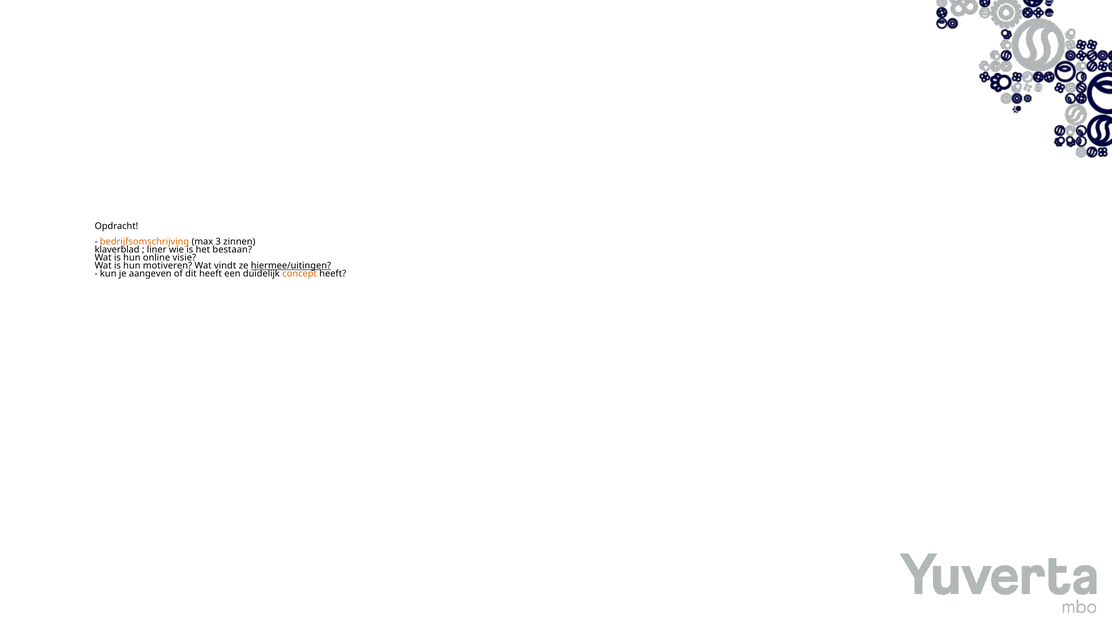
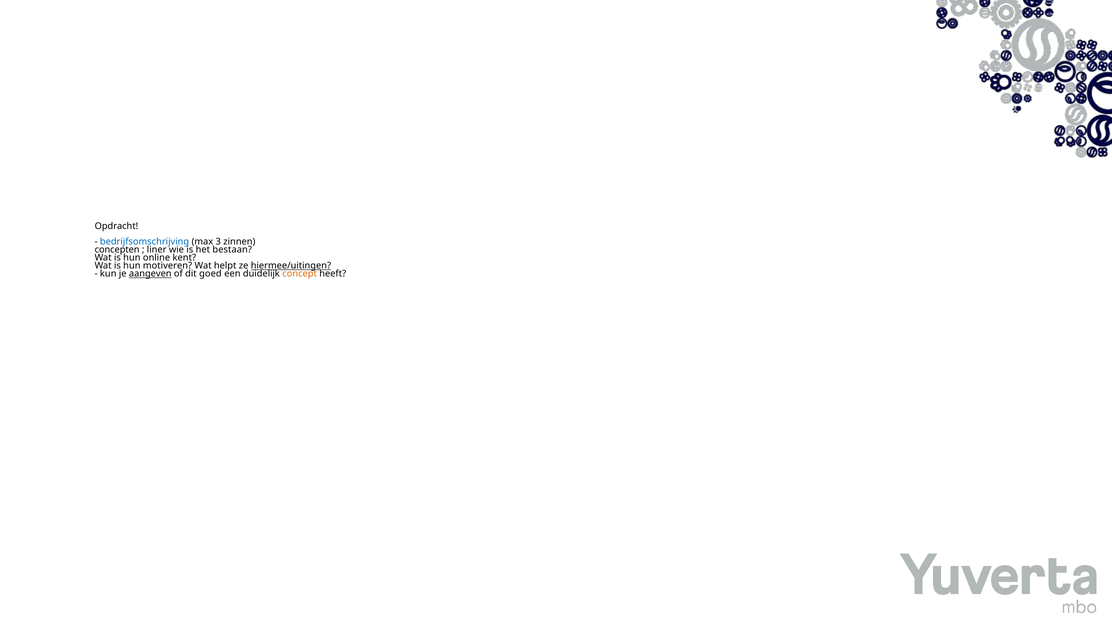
bedrijfsomschrijving colour: orange -> blue (145, 242)
klaverblad: klaverblad -> concepten (117, 250)
visie: visie -> kent (184, 258)
vindt: vindt -> helpt (225, 266)
aangeven underline: none -> present (150, 274)
dit heeft: heeft -> goed (210, 274)
